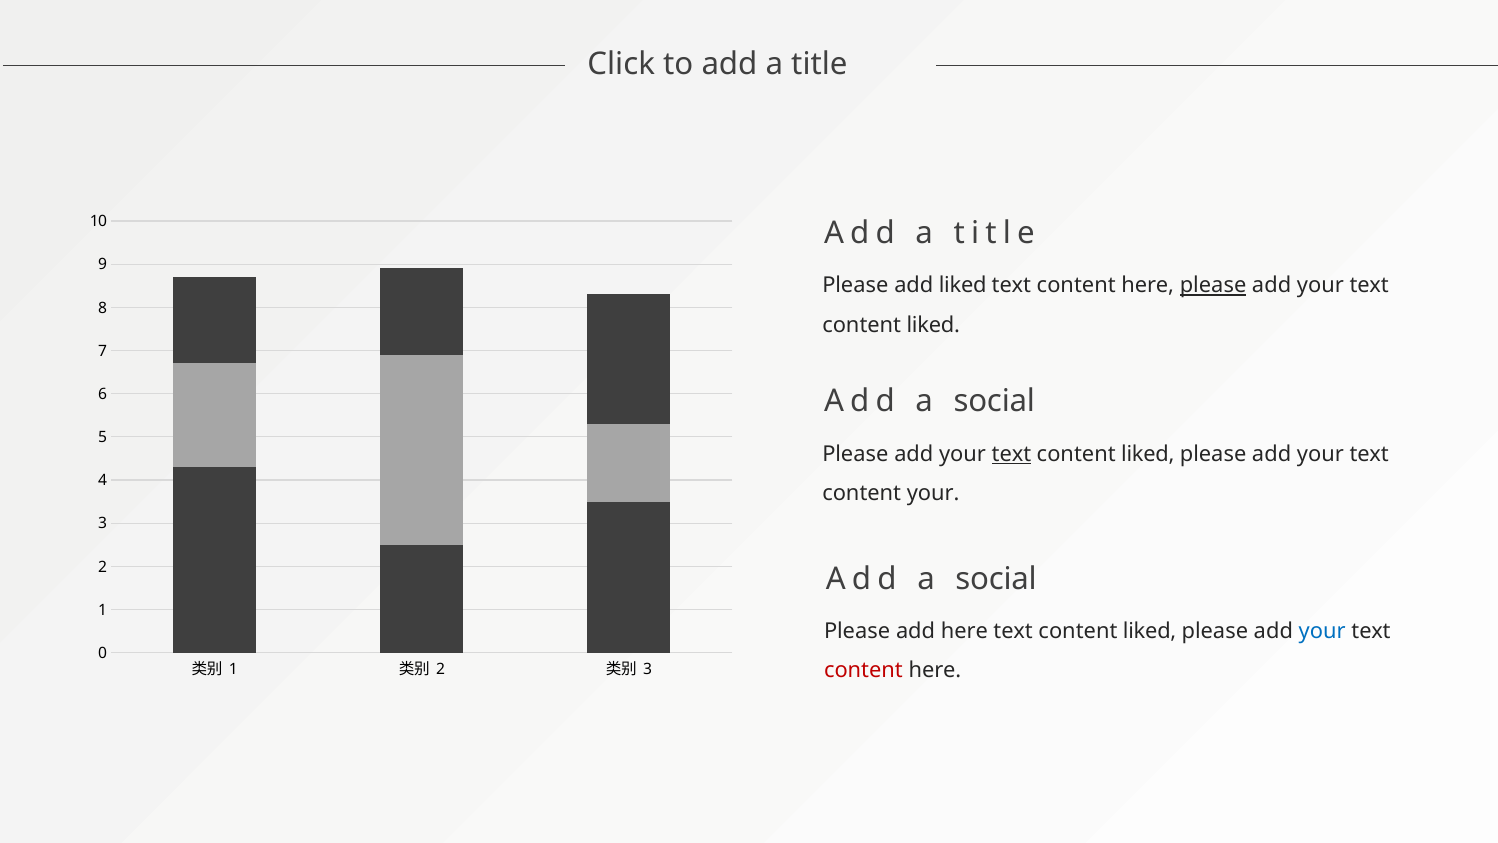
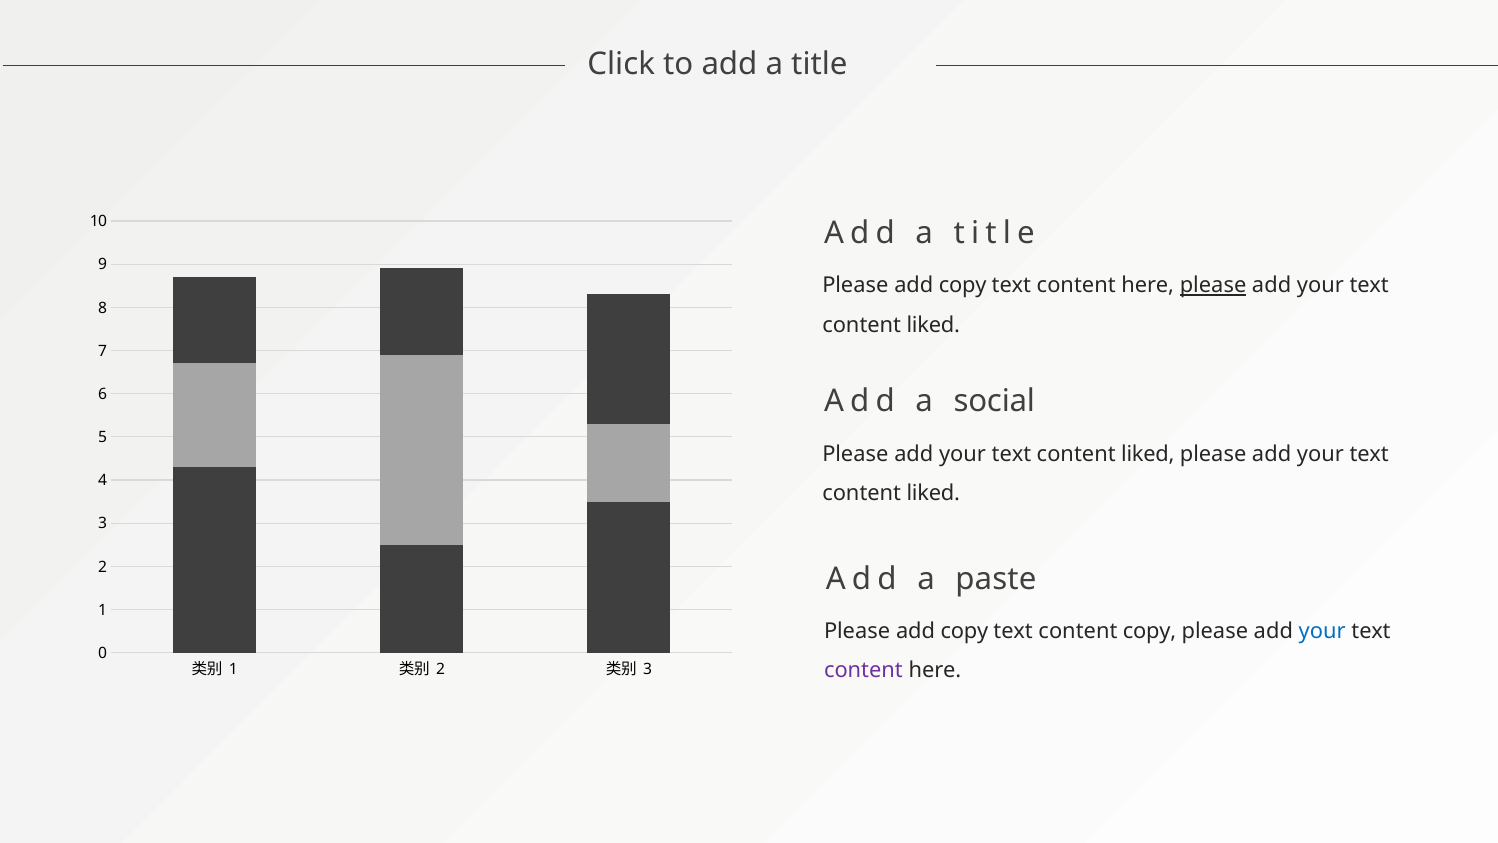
liked: liked -> copy (963, 285)
text underline: present -> none (1011, 454)
your: your -> liked (933, 493)
social: social -> paste (996, 579)
here: here -> copy (964, 631)
liked: liked -> copy (1150, 631)
content colour: red -> purple (863, 670)
